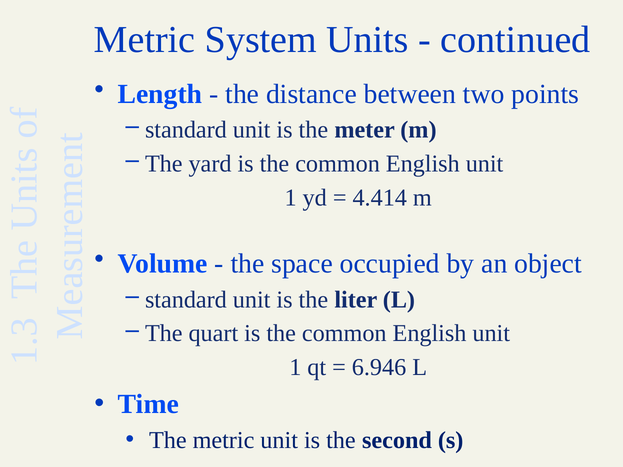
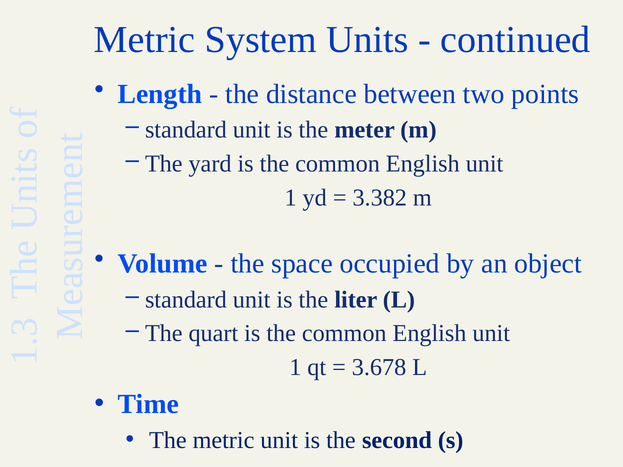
4.414: 4.414 -> 3.382 (380, 198)
6.946: 6.946 -> 3.678 (379, 368)
